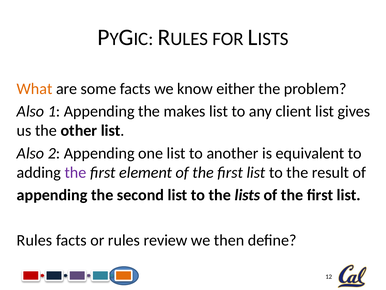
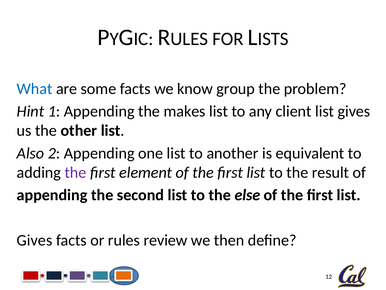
What colour: orange -> blue (35, 89)
either: either -> group (236, 89)
Also: Also -> Hint (30, 111)
lists: lists -> else (247, 195)
Rules: Rules -> Gives (35, 240)
